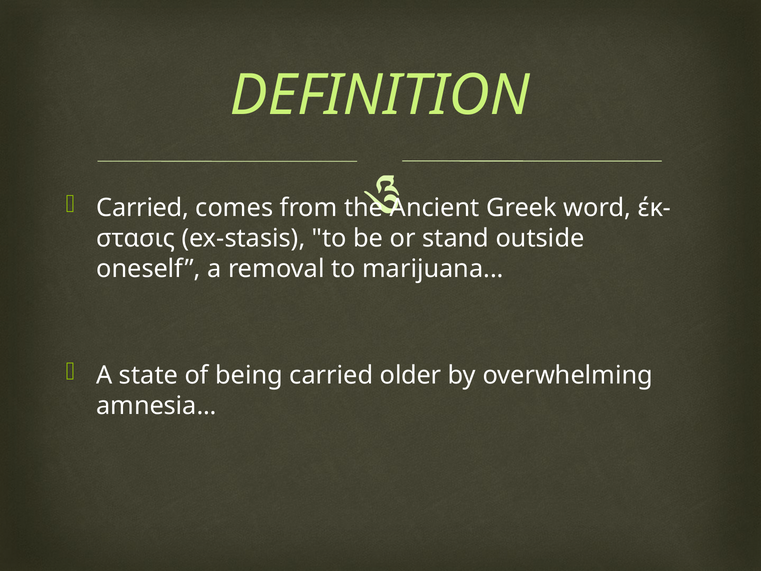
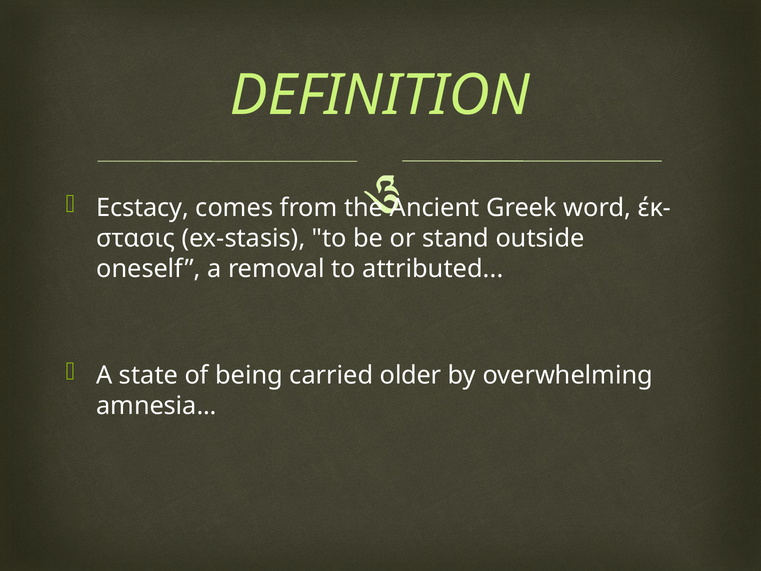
Carried: Carried -> Ecstacy (143, 208)
marijuana: marijuana -> attributed (433, 269)
